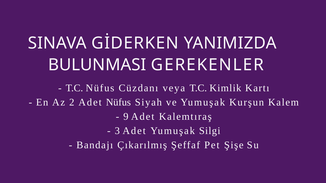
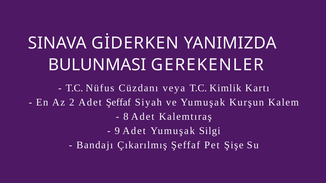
Adet Nüfus: Nüfus -> Şeffaf (118, 102)
9: 9 -> 8 (126, 117)
3: 3 -> 9 (117, 131)
